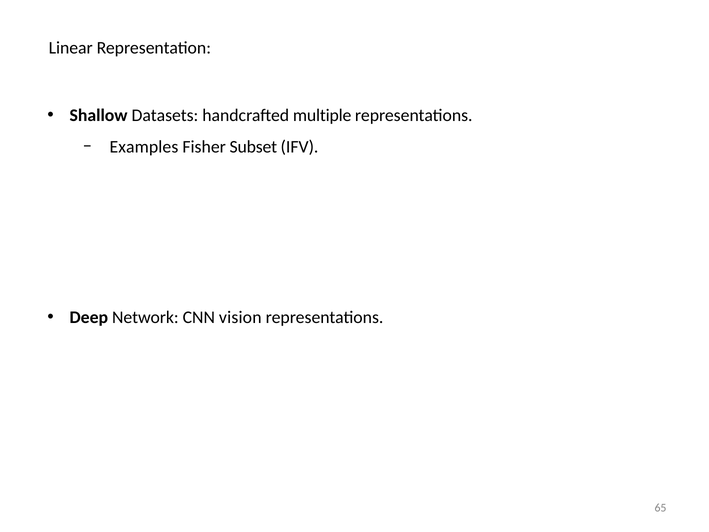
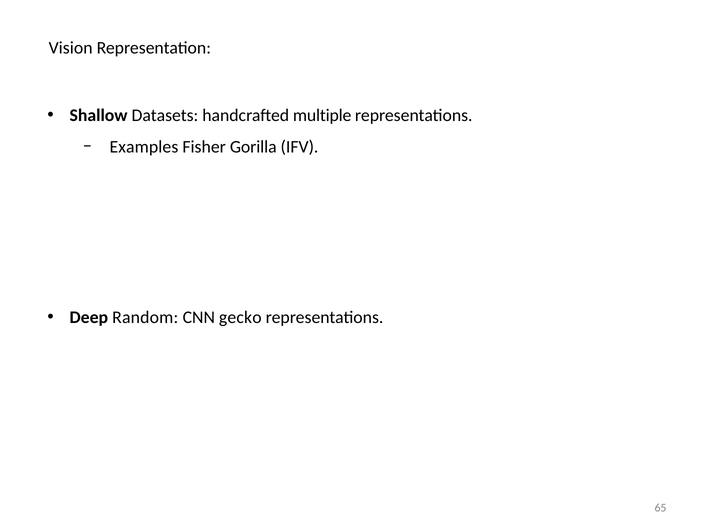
Linear: Linear -> Vision (71, 48)
Subset: Subset -> Gorilla (253, 147)
Network: Network -> Random (145, 317)
vision: vision -> gecko (240, 317)
